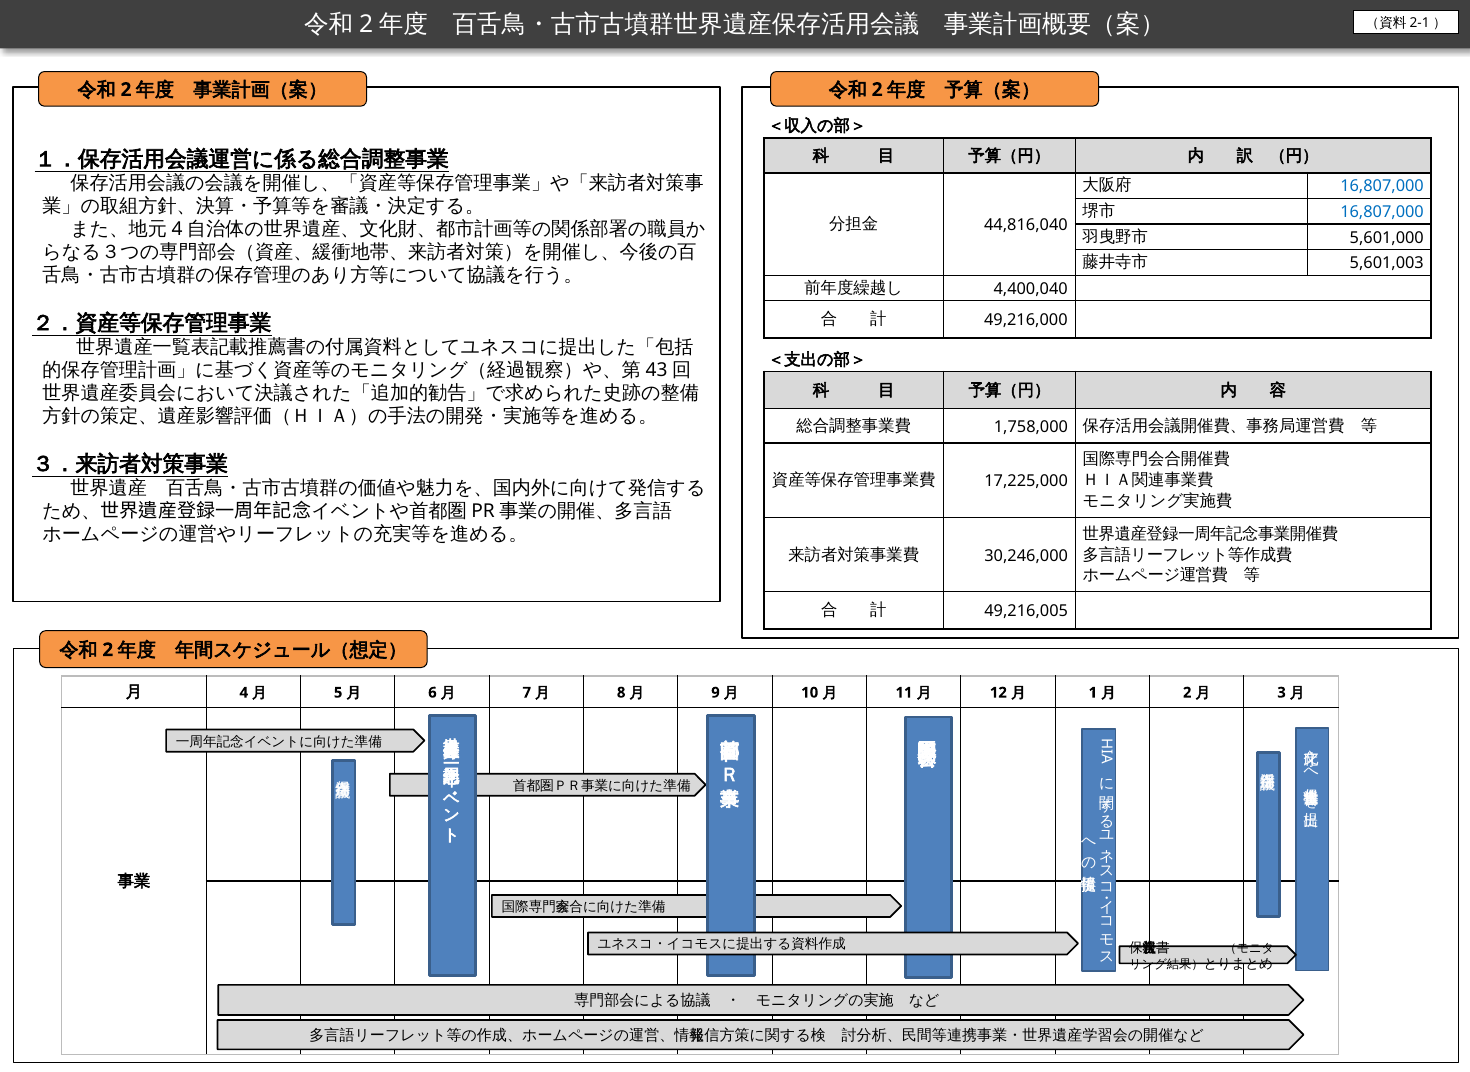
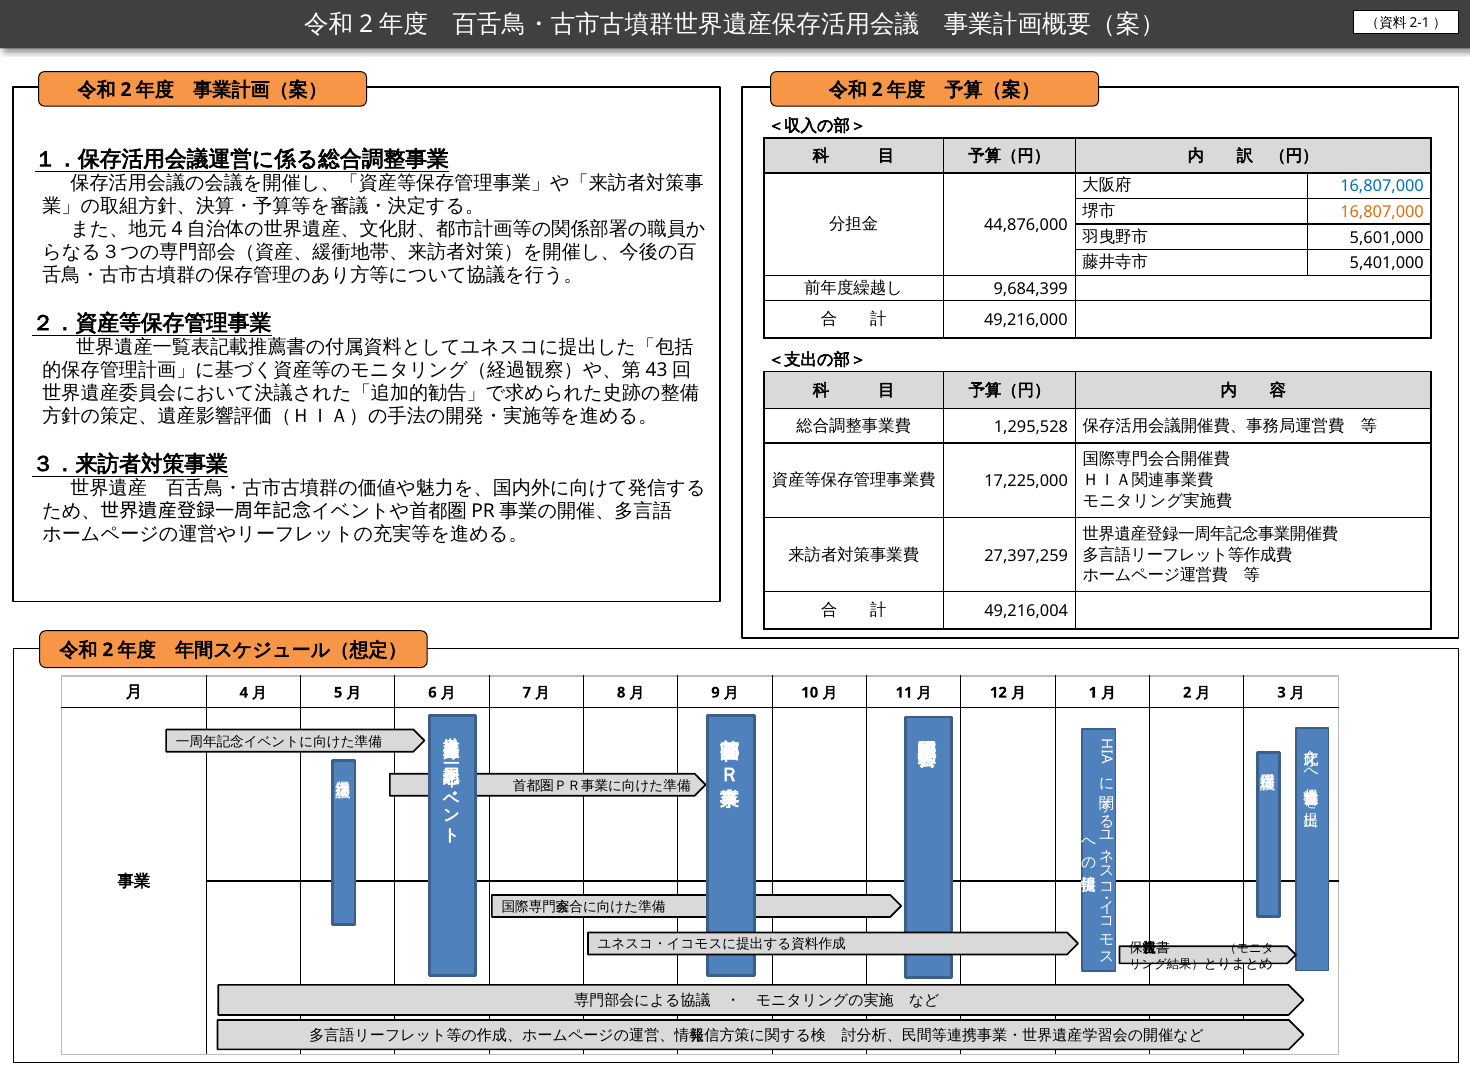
16,807,000 colour: blue -> orange (1382, 212)
44,816,040: 44,816,040 -> 44,876,000 (1026, 225)
5,601,003: 5,601,003 -> 5,401,000 (1387, 263)
4,400,040: 4,400,040 -> 9,684,399 (1031, 289)
1,758,000: 1,758,000 -> 1,295,528 (1031, 427)
30,246,000: 30,246,000 -> 27,397,259 (1026, 555)
49,216,005: 49,216,005 -> 49,216,004 (1026, 611)
